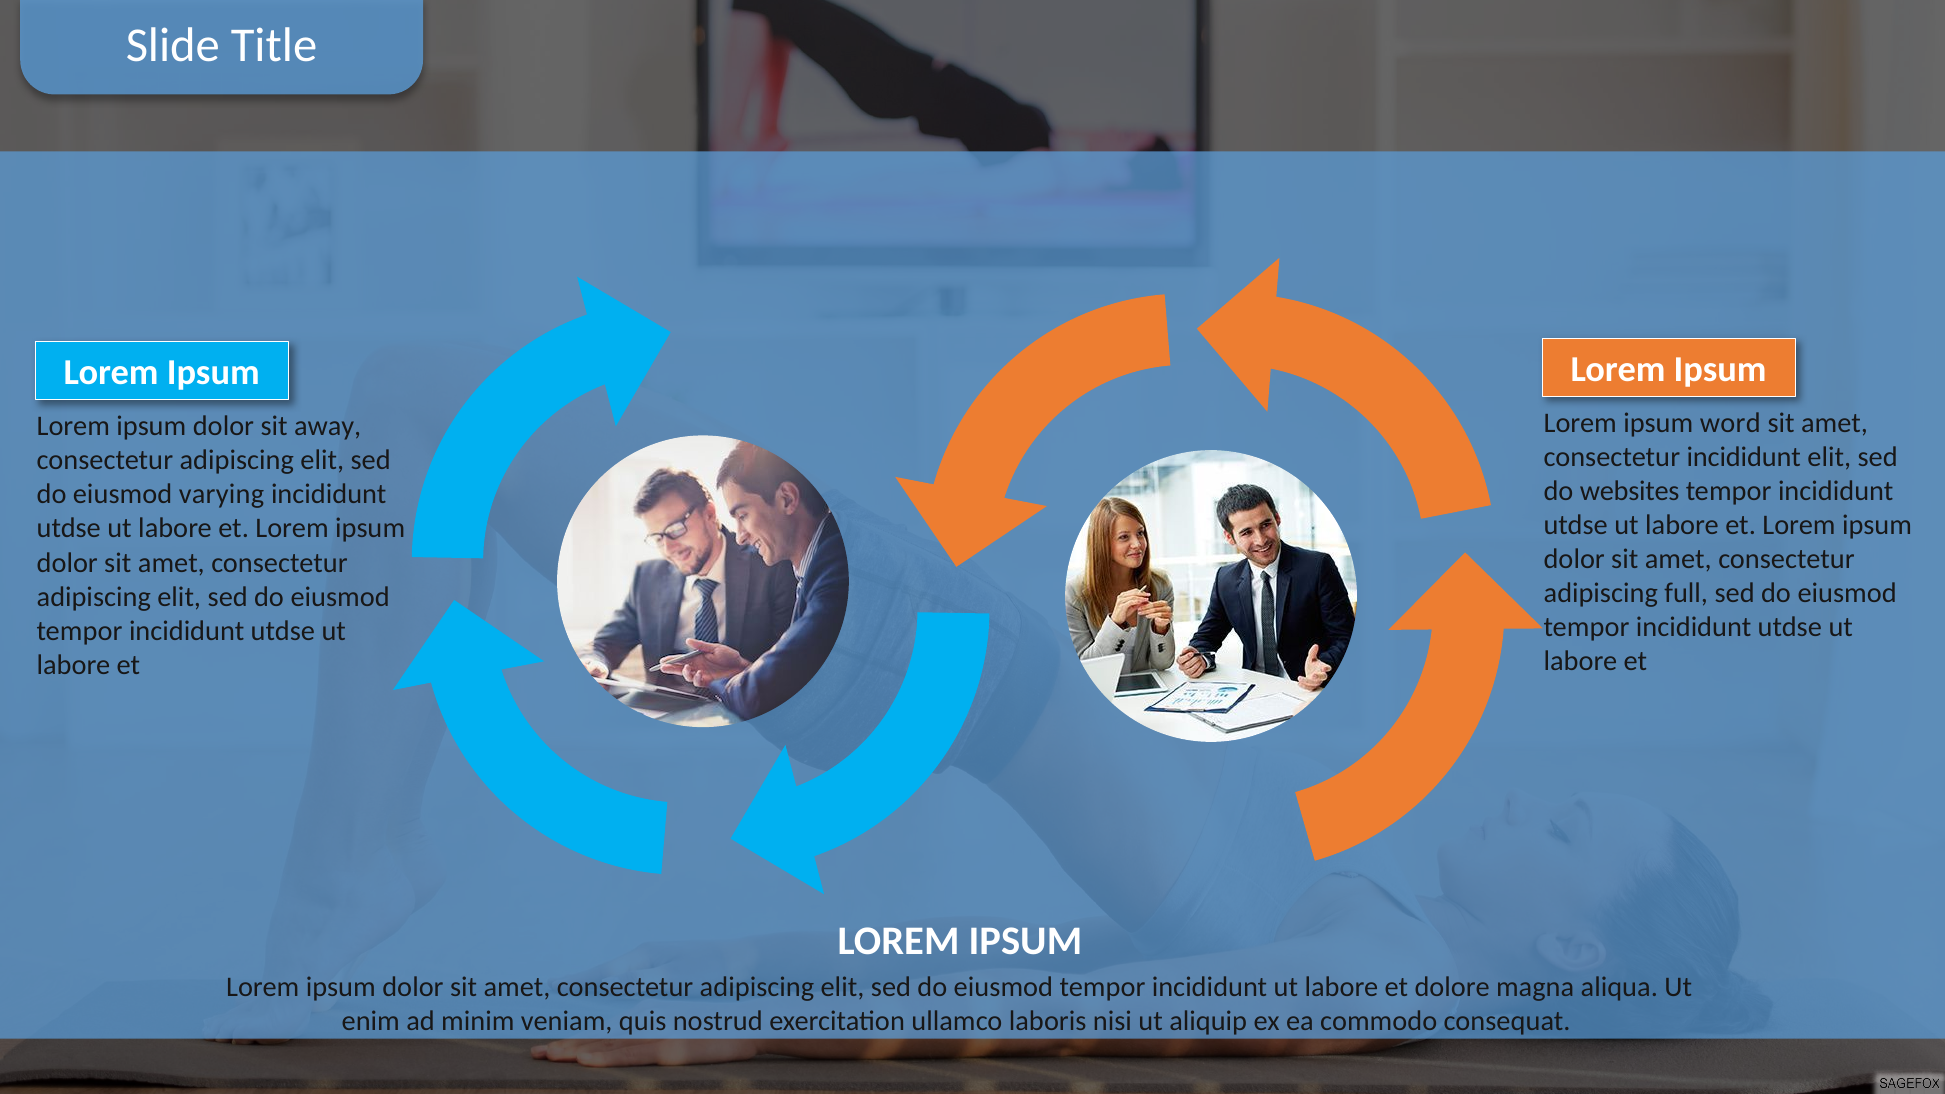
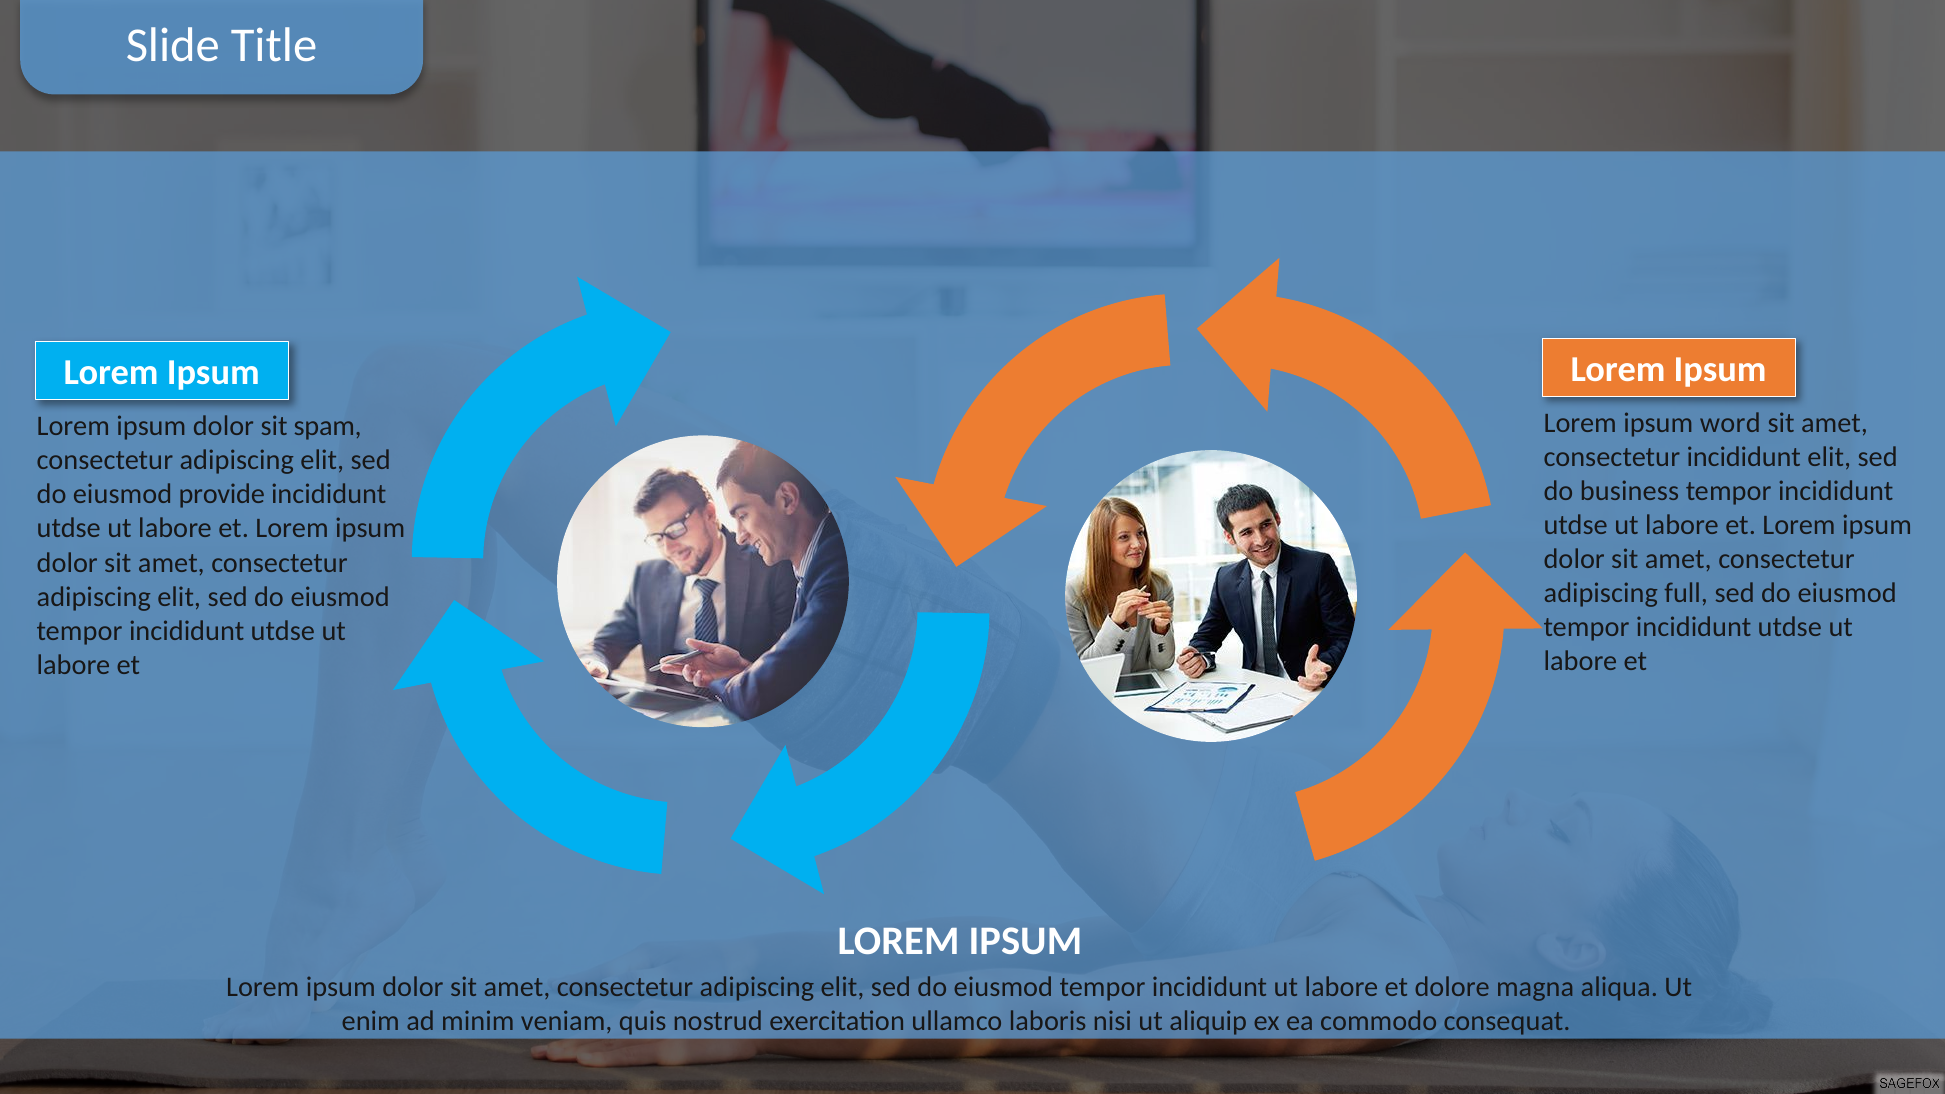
away: away -> spam (328, 426)
websites: websites -> business (1630, 491)
varying: varying -> provide (222, 495)
